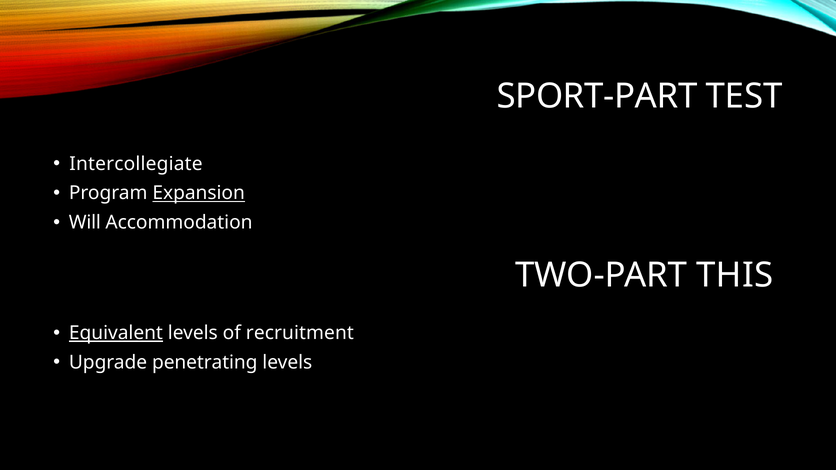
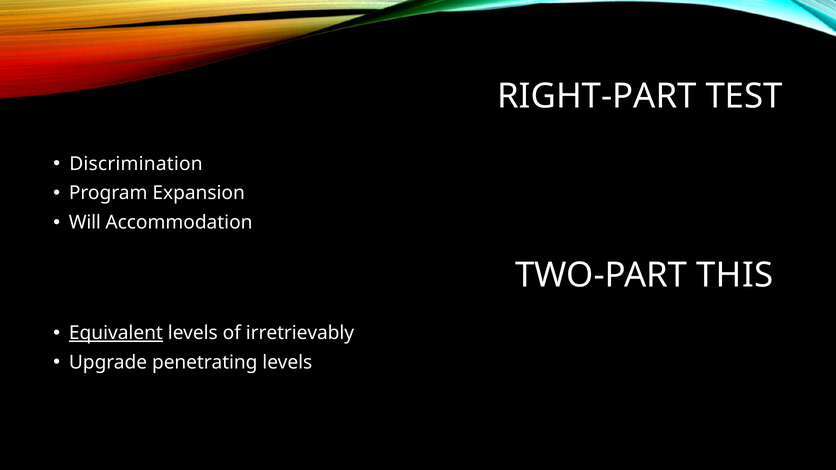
SPORT-PART: SPORT-PART -> RIGHT-PART (597, 97)
Intercollegiate: Intercollegiate -> Discrimination (136, 164)
Expansion underline: present -> none (199, 193)
recruitment: recruitment -> irretrievably (300, 333)
